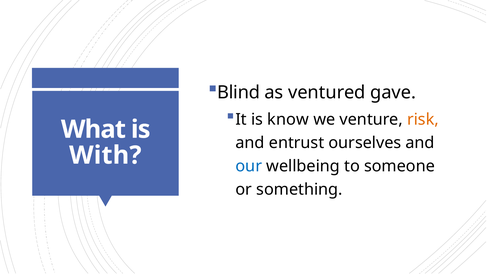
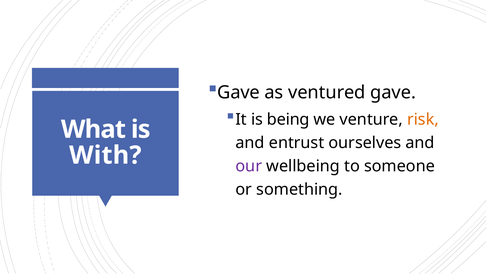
Blind: Blind -> Gave (239, 92)
know: know -> being (288, 119)
our colour: blue -> purple (249, 166)
